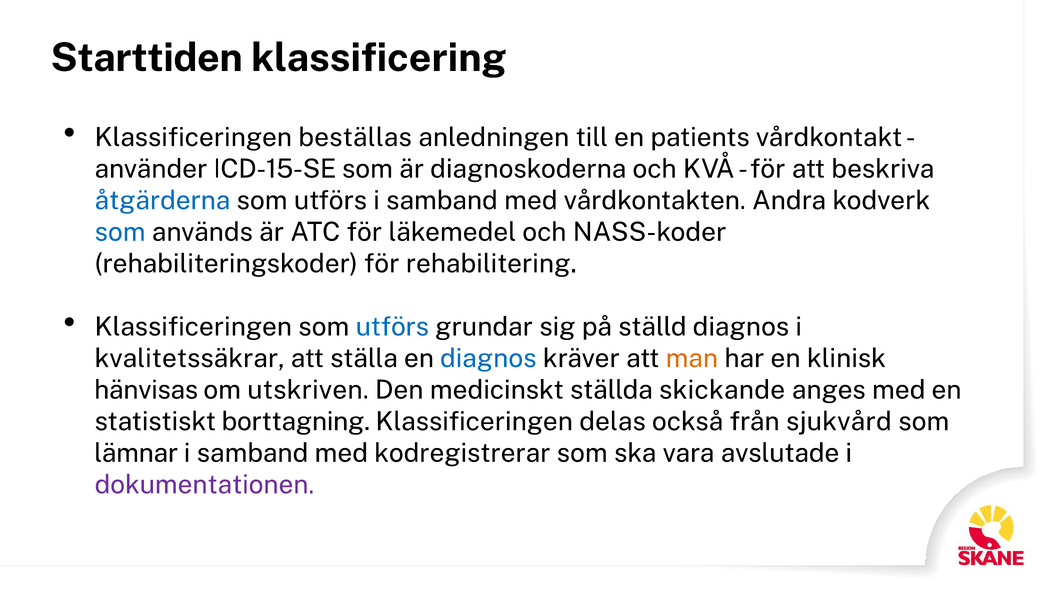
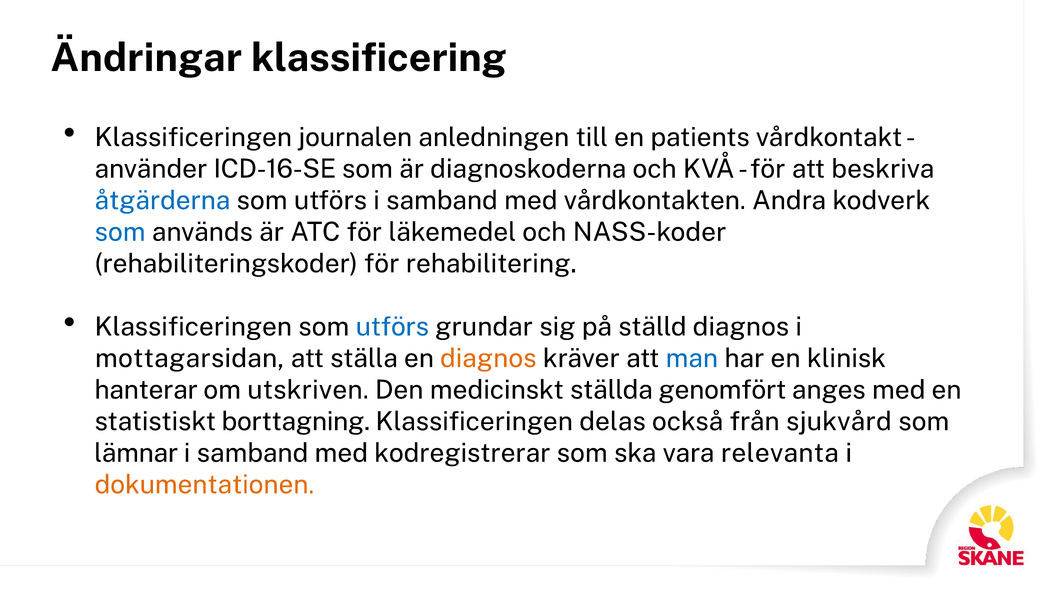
Starttiden: Starttiden -> Ändringar (146, 58)
beställas: beställas -> journalen (355, 137)
ICD-15-SE: ICD-15-SE -> ICD-16-SE (275, 169)
kvalitetssäkrar: kvalitetssäkrar -> mottagarsidan (189, 358)
diagnos colour: blue -> orange (488, 358)
man colour: orange -> blue (692, 358)
hänvisas: hänvisas -> hanterar (146, 390)
skickande: skickande -> genomfört (722, 390)
avslutade: avslutade -> relevanta (780, 453)
dokumentationen colour: purple -> orange (204, 484)
